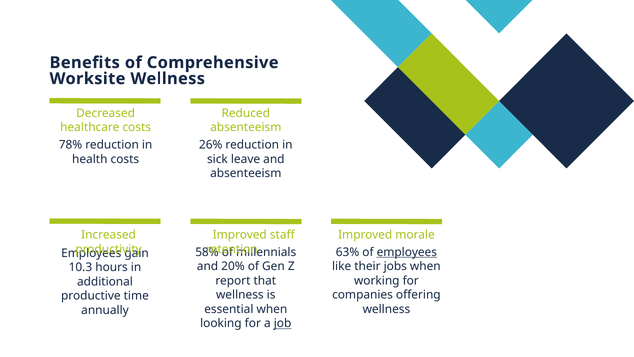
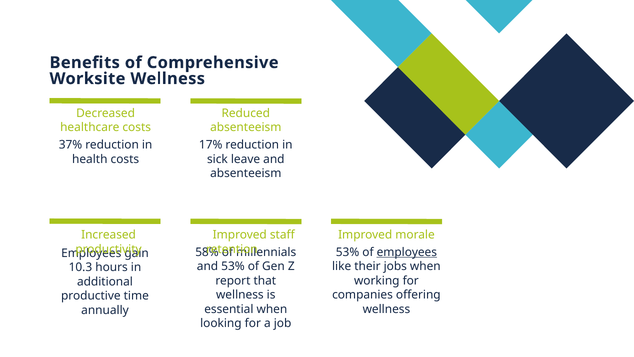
78%: 78% -> 37% (70, 145)
26%: 26% -> 17% (211, 145)
63%: 63% -> 53% (348, 252)
and 20%: 20% -> 53% (233, 266)
job underline: present -> none (283, 323)
